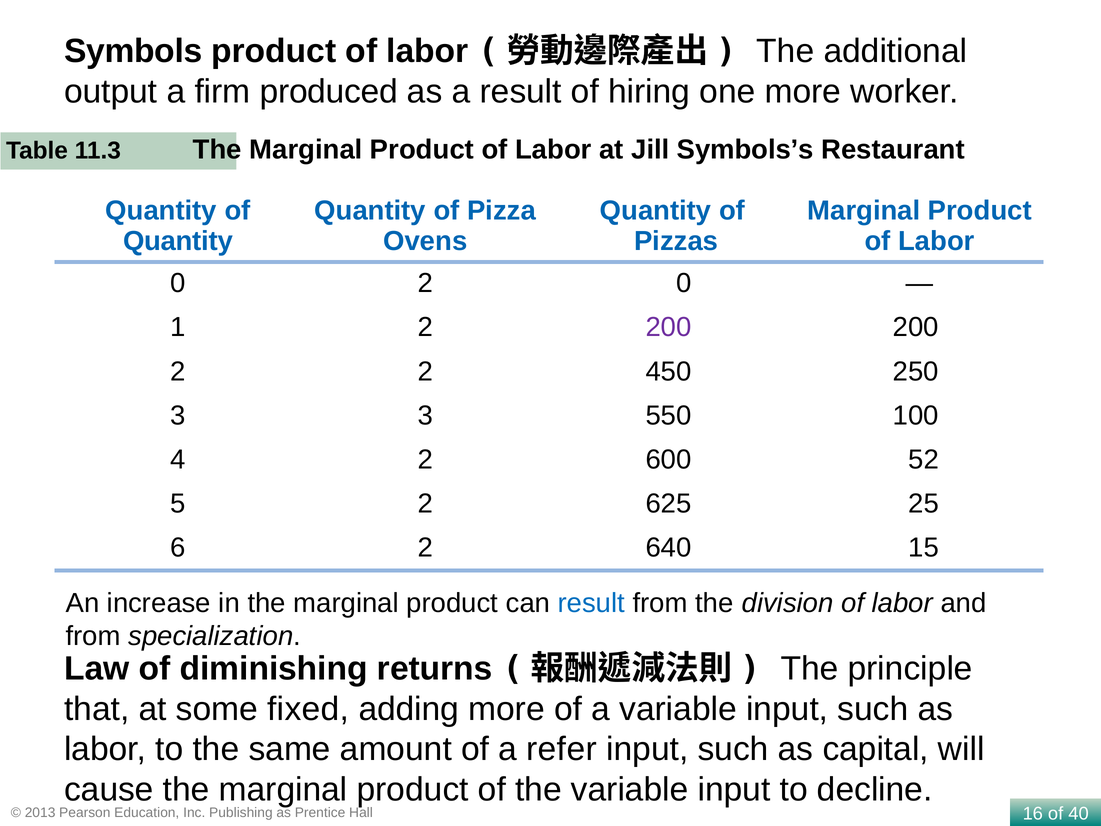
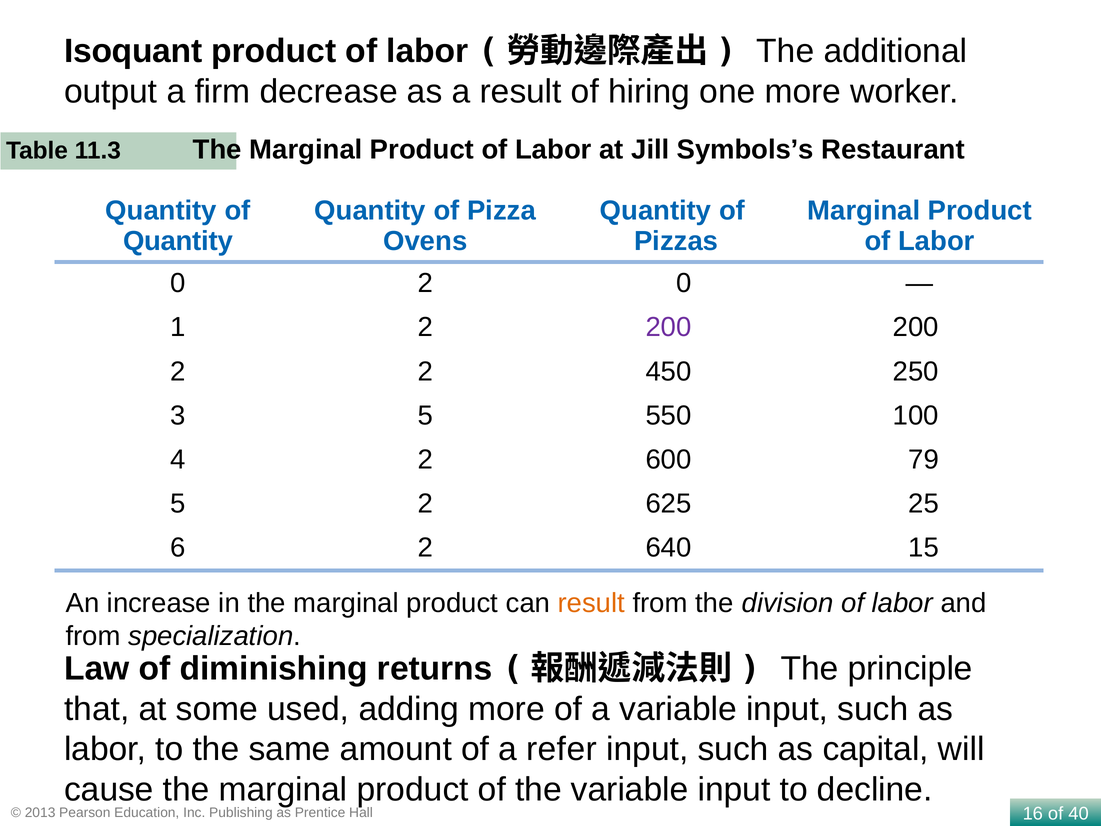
Symbols: Symbols -> Isoquant (133, 51)
produced: produced -> decrease (329, 91)
3 3: 3 -> 5 (425, 415)
52: 52 -> 79 (924, 459)
result colour: blue -> orange (591, 603)
fixed: fixed -> used (308, 709)
